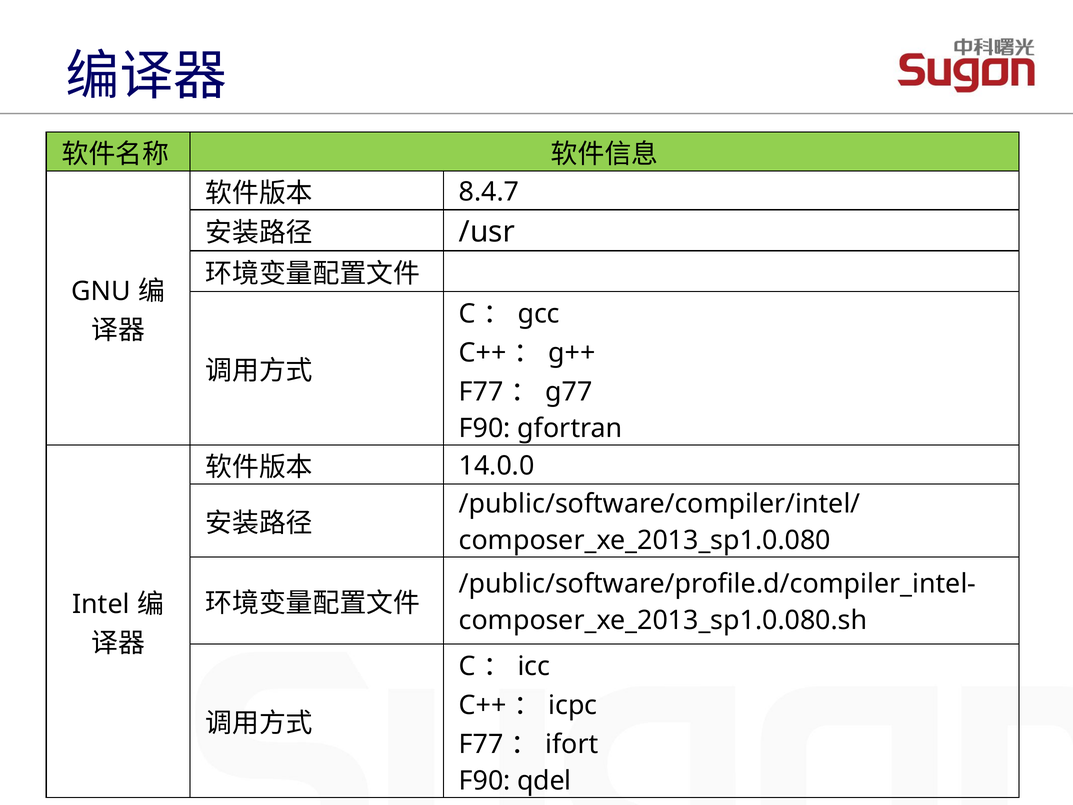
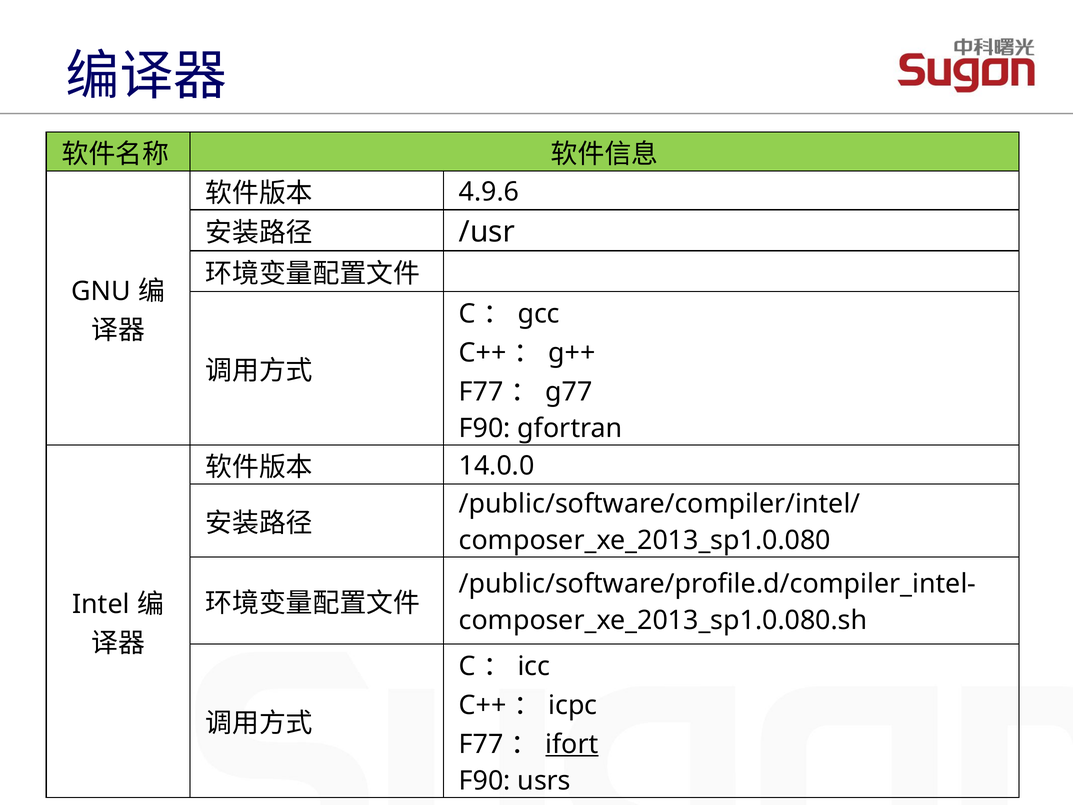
8.4.7: 8.4.7 -> 4.9.6 (489, 192)
ifort underline: none -> present (572, 744)
qdel: qdel -> usrs (544, 780)
